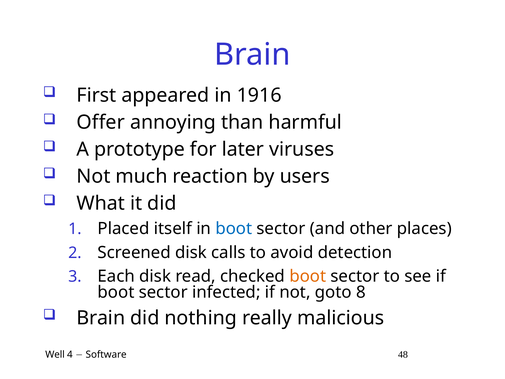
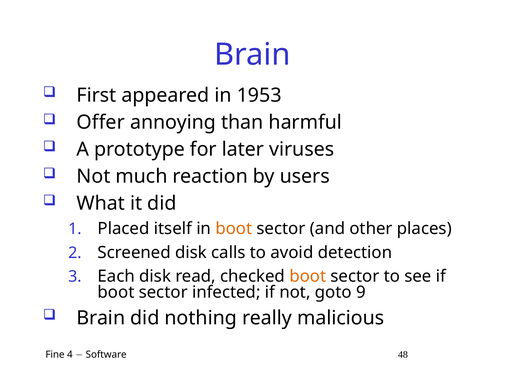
1916: 1916 -> 1953 (259, 95)
boot colour: blue -> orange (234, 229)
8: 8 -> 9 (361, 292)
Well: Well -> Fine (55, 354)
